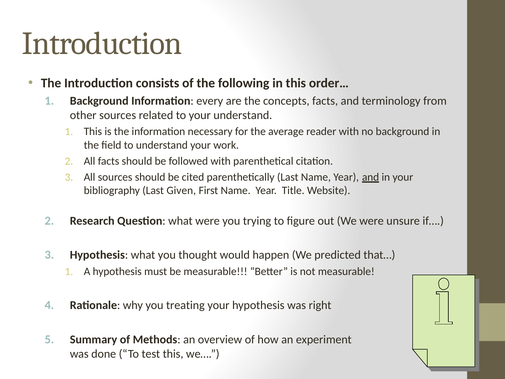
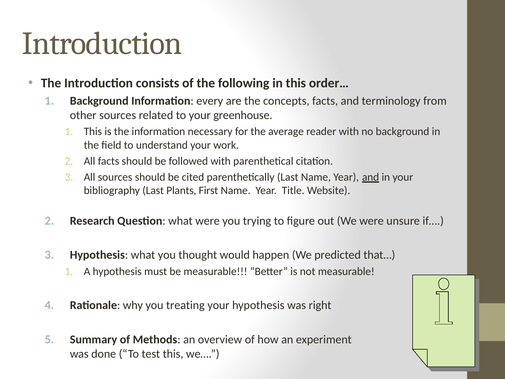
your understand: understand -> greenhouse (243, 115)
Given: Given -> Plants (181, 190)
